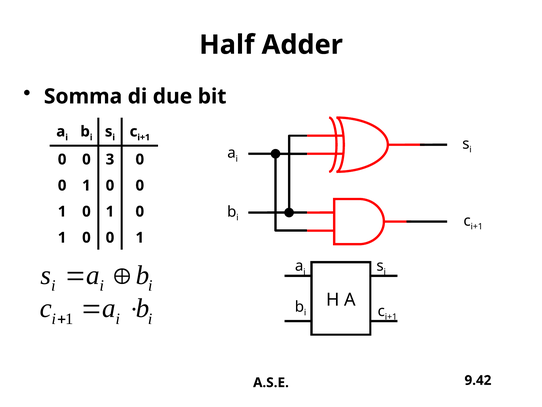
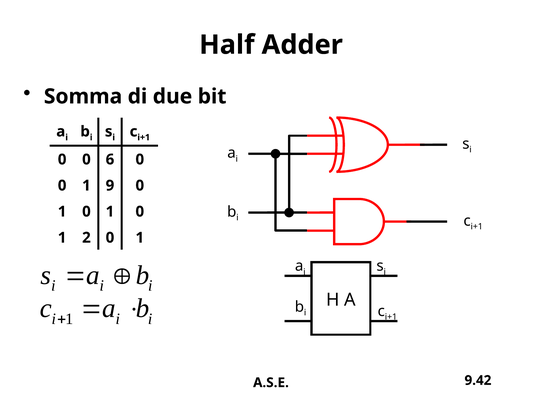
3: 3 -> 6 (110, 159)
0: 0 -> 9 (110, 185)
0: 0 -> 2 (86, 237)
